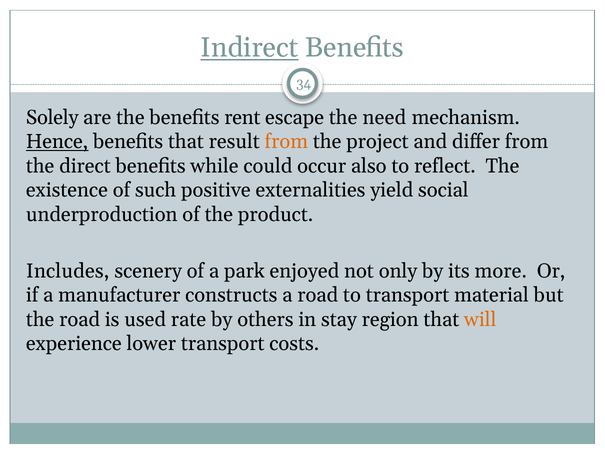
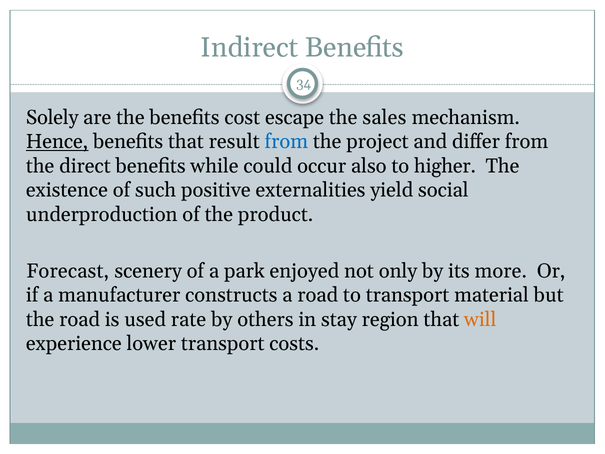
Indirect underline: present -> none (249, 48)
rent: rent -> cost (242, 118)
need: need -> sales (384, 118)
from colour: orange -> blue (286, 142)
reflect: reflect -> higher (445, 166)
Includes: Includes -> Forecast (68, 271)
